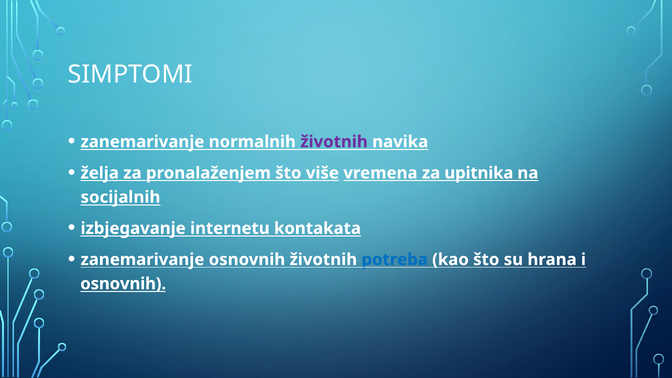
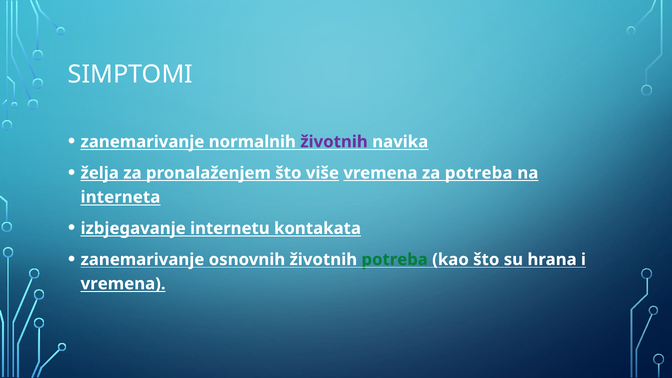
za upitnika: upitnika -> potreba (479, 173)
socijalnih: socijalnih -> interneta (120, 197)
potreba colour: blue -> green (395, 260)
osnovnih: osnovnih -> vremena (123, 284)
